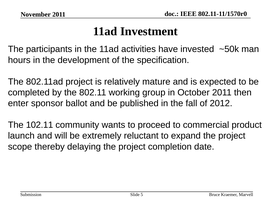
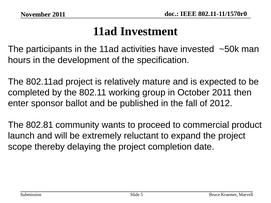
102.11: 102.11 -> 802.81 (40, 125)
